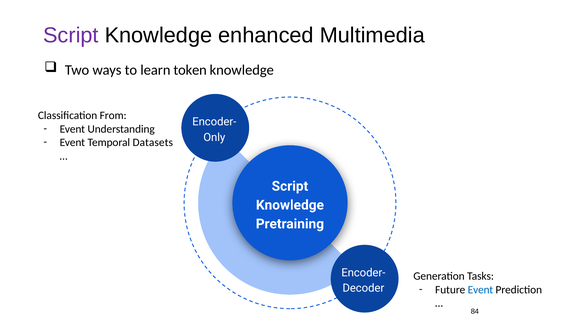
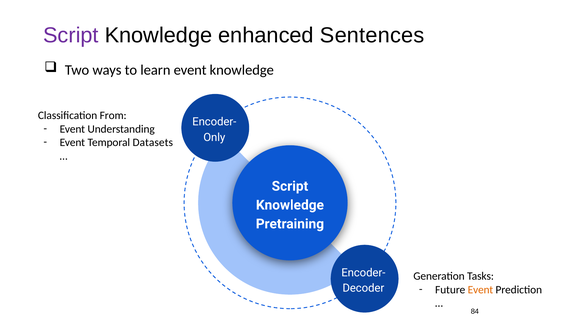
Multimedia: Multimedia -> Sentences (372, 35)
learn token: token -> event (190, 70)
Event colour: blue -> orange (480, 290)
